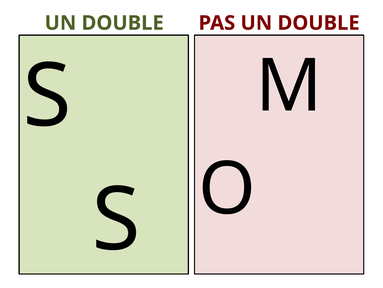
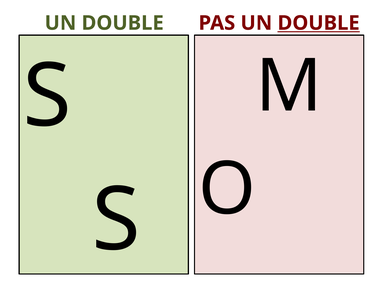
DOUBLE underline: none -> present (319, 23)
